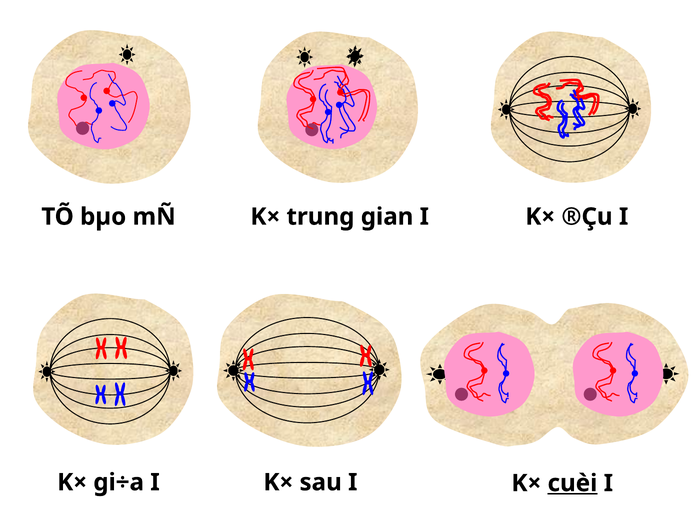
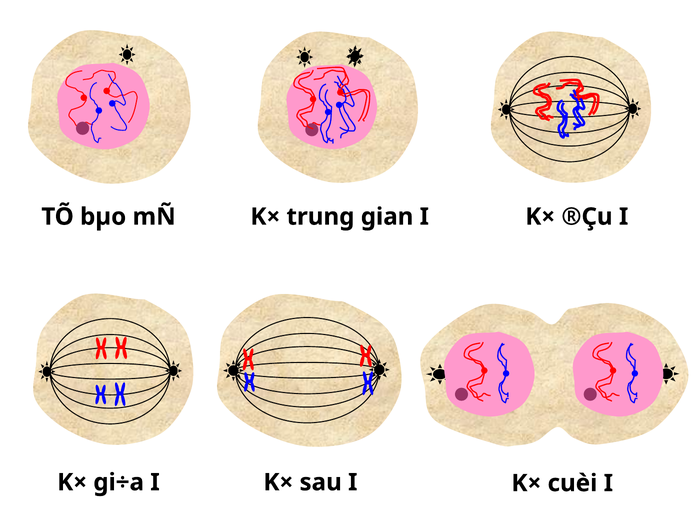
cuèi underline: present -> none (572, 483)
